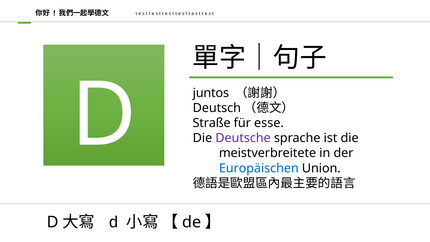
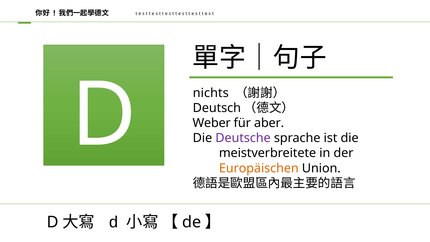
juntos: juntos -> nichts (211, 93)
Straße: Straße -> Weber (212, 123)
esse: esse -> aber (269, 123)
Europäischen colour: blue -> orange (259, 168)
